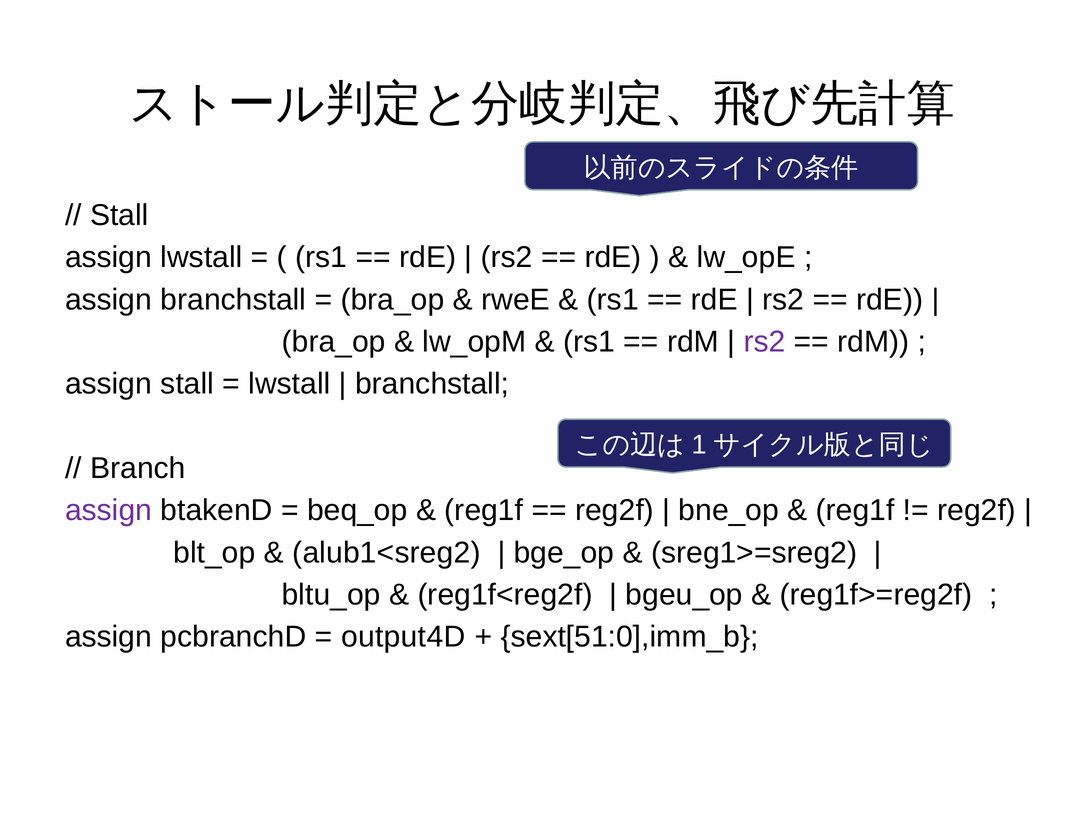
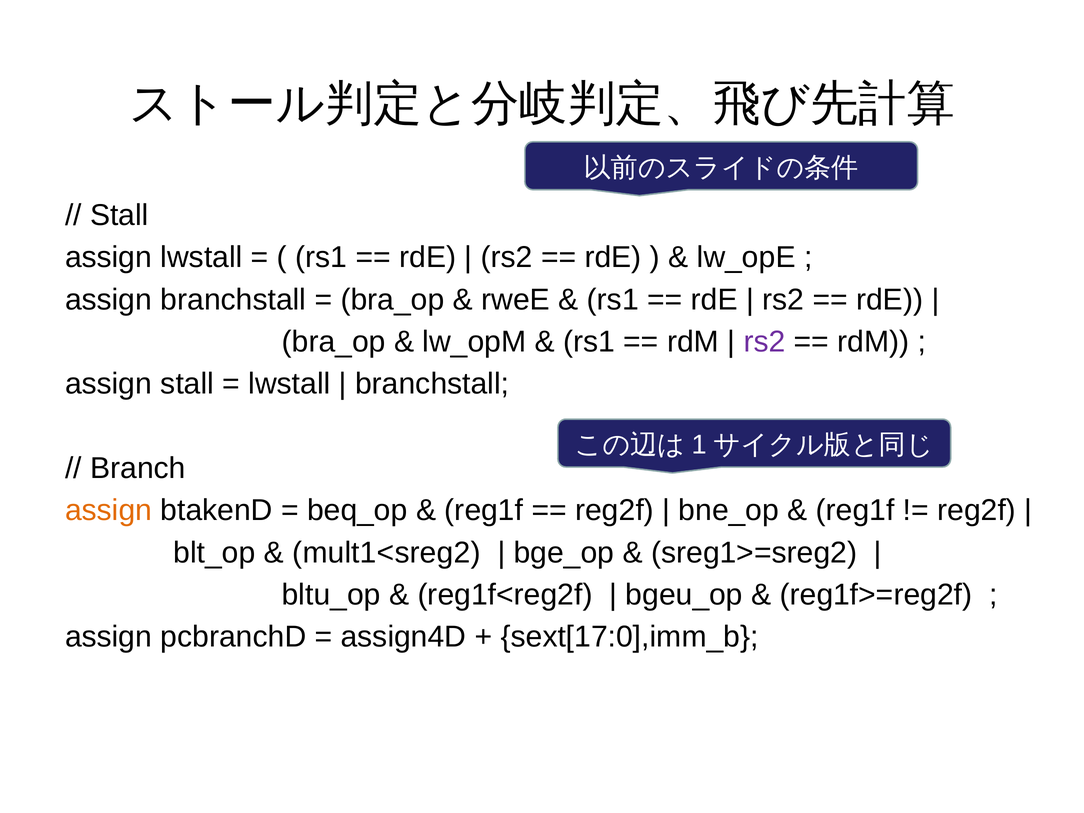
assign colour: purple -> orange (109, 510)
alub1<sreg2: alub1<sreg2 -> mult1<sreg2 (386, 553)
output4D: output4D -> assign4D (403, 637)
sext[51:0],imm_b: sext[51:0],imm_b -> sext[17:0],imm_b (630, 637)
